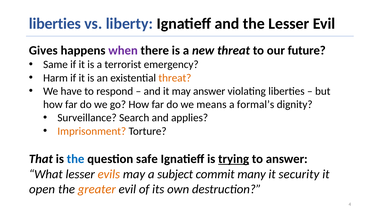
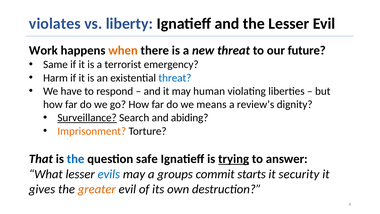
liberties: liberties -> violates (55, 24)
Gives: Gives -> Work (43, 50)
when colour: purple -> orange (123, 50)
threat colour: orange -> blue (175, 78)
may answer: answer -> human (209, 91)
formal’s: formal’s -> review’s (256, 104)
Surveillance underline: none -> present (87, 118)
applies: applies -> abiding (190, 118)
evils colour: orange -> blue (109, 174)
subject: subject -> groups (175, 174)
many: many -> starts (252, 174)
open: open -> gives (42, 189)
